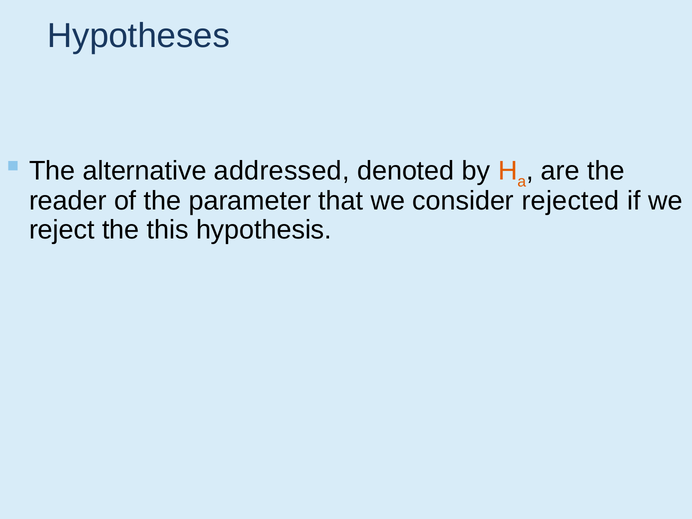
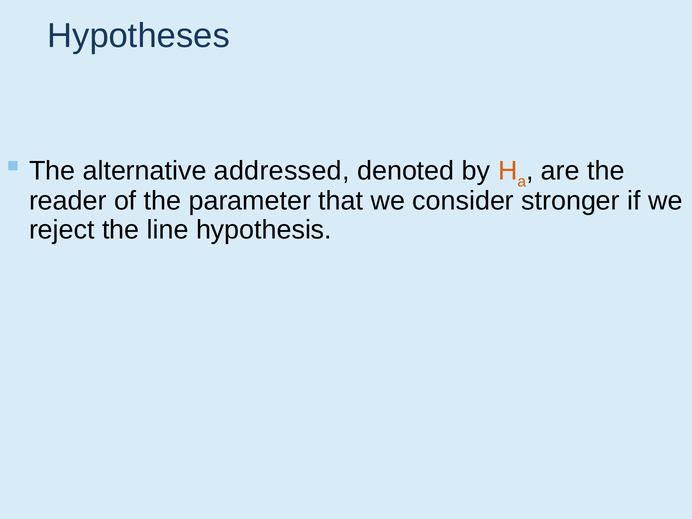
rejected: rejected -> stronger (571, 201)
this: this -> line (168, 230)
